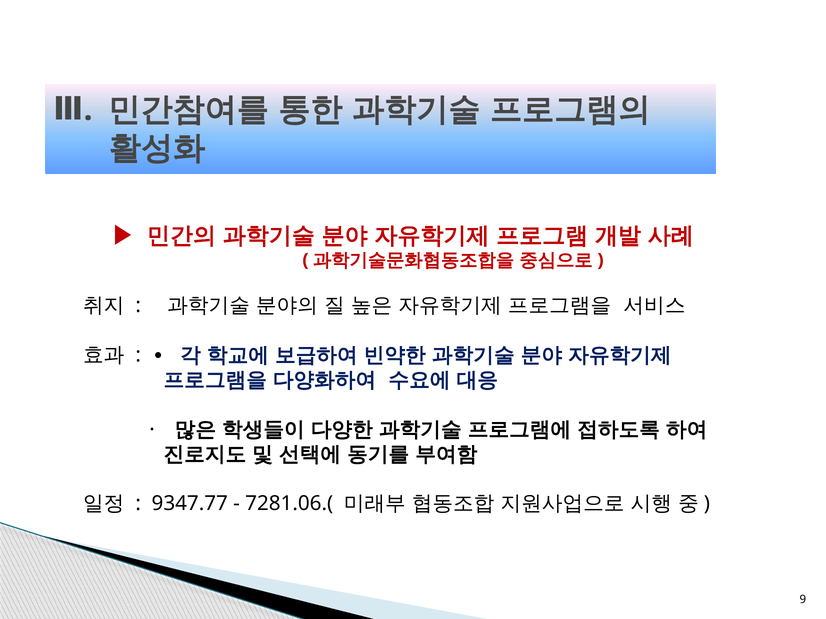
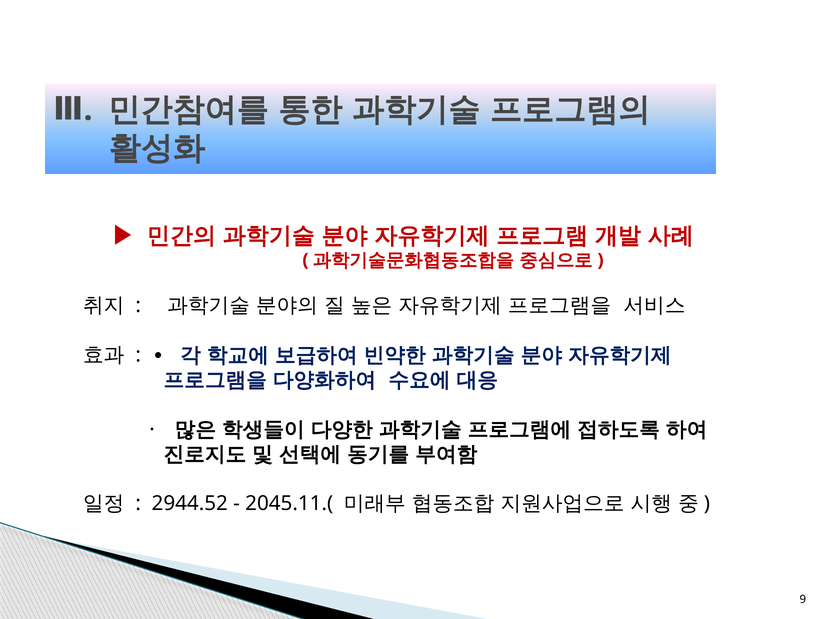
9347.77: 9347.77 -> 2944.52 (190, 504)
7281.06.(: 7281.06.( -> 2045.11.( (289, 504)
